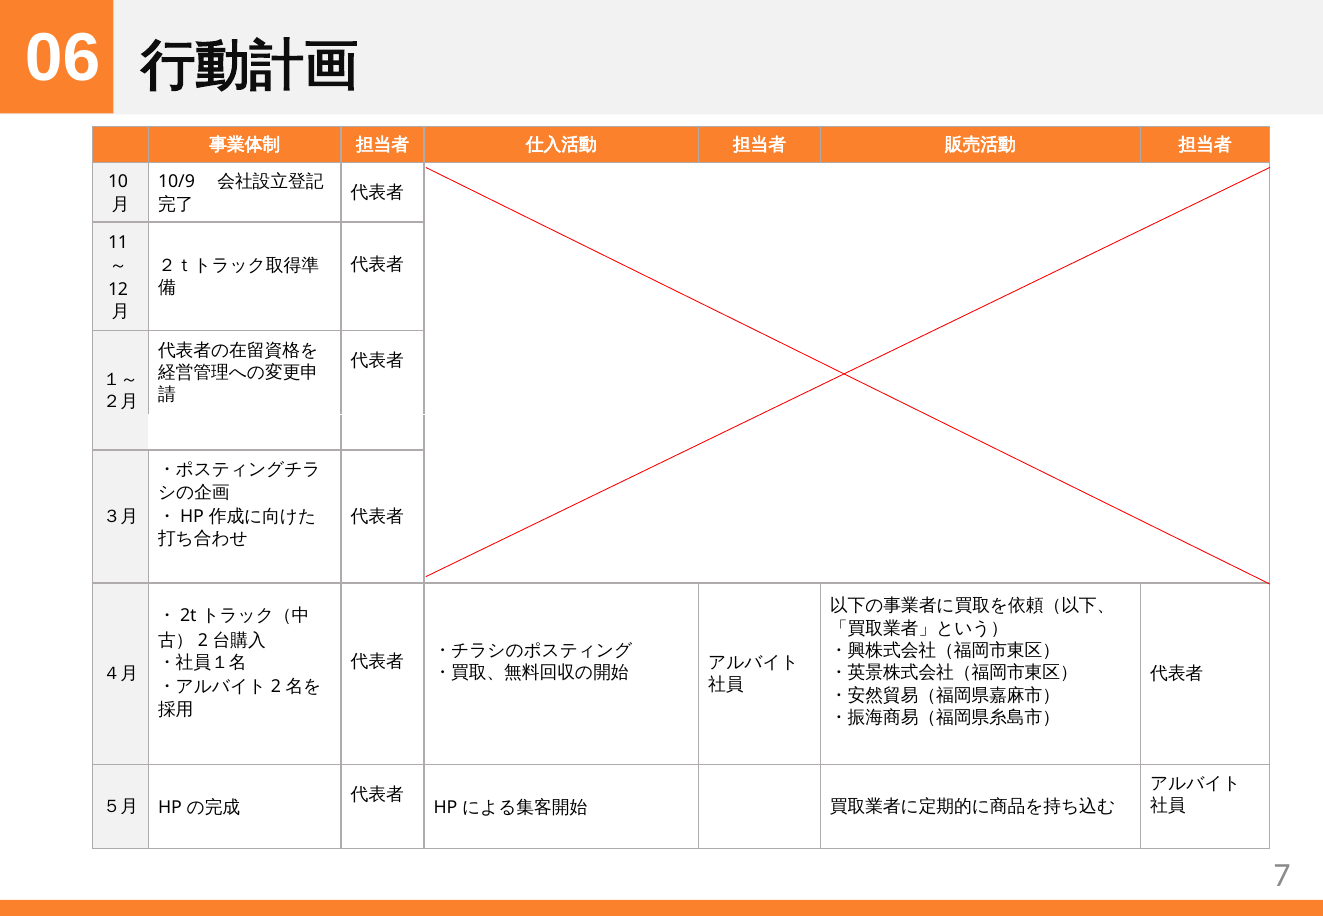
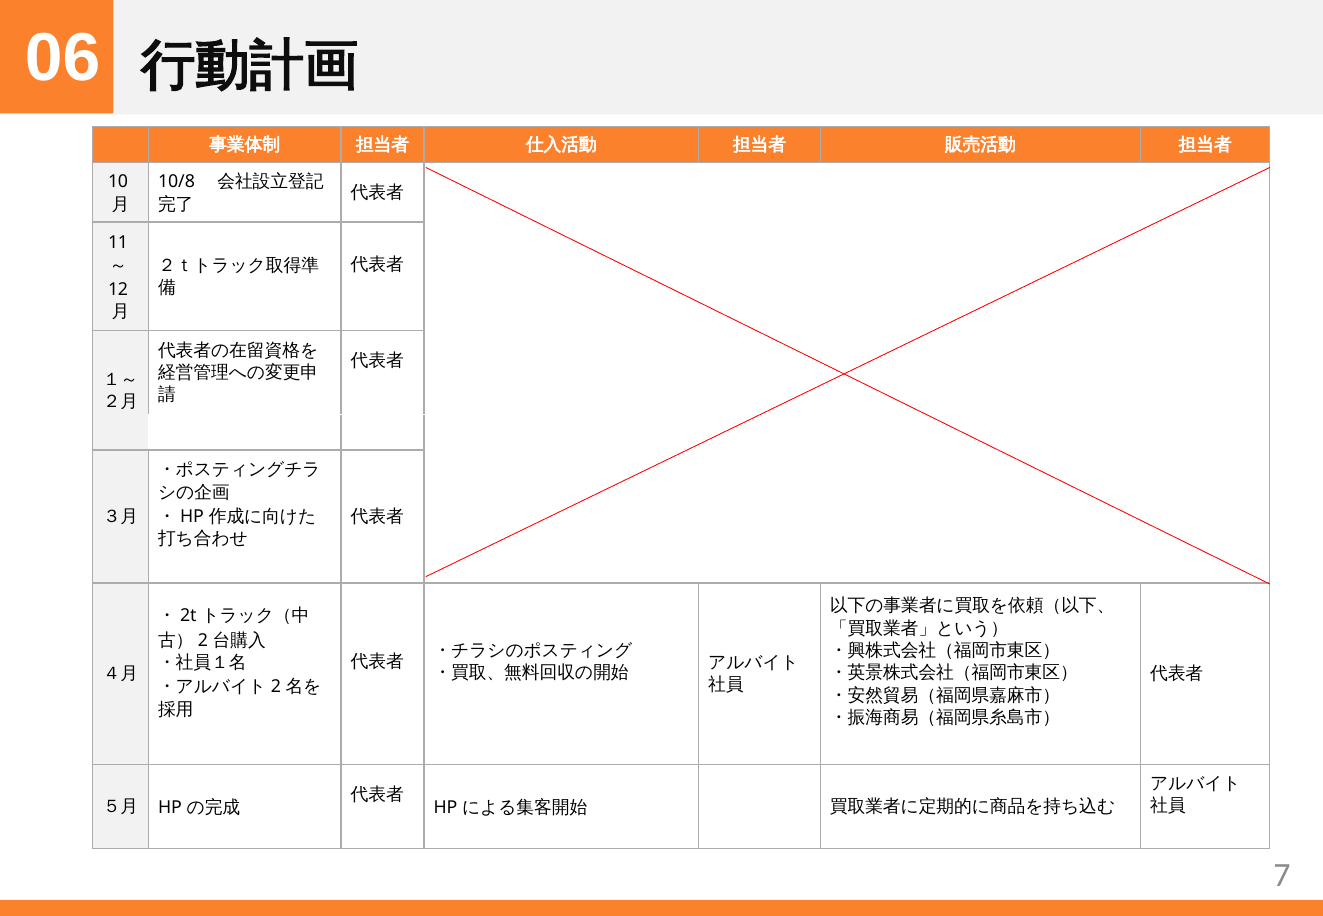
10/9: 10/9 -> 10/8 (176, 182)
